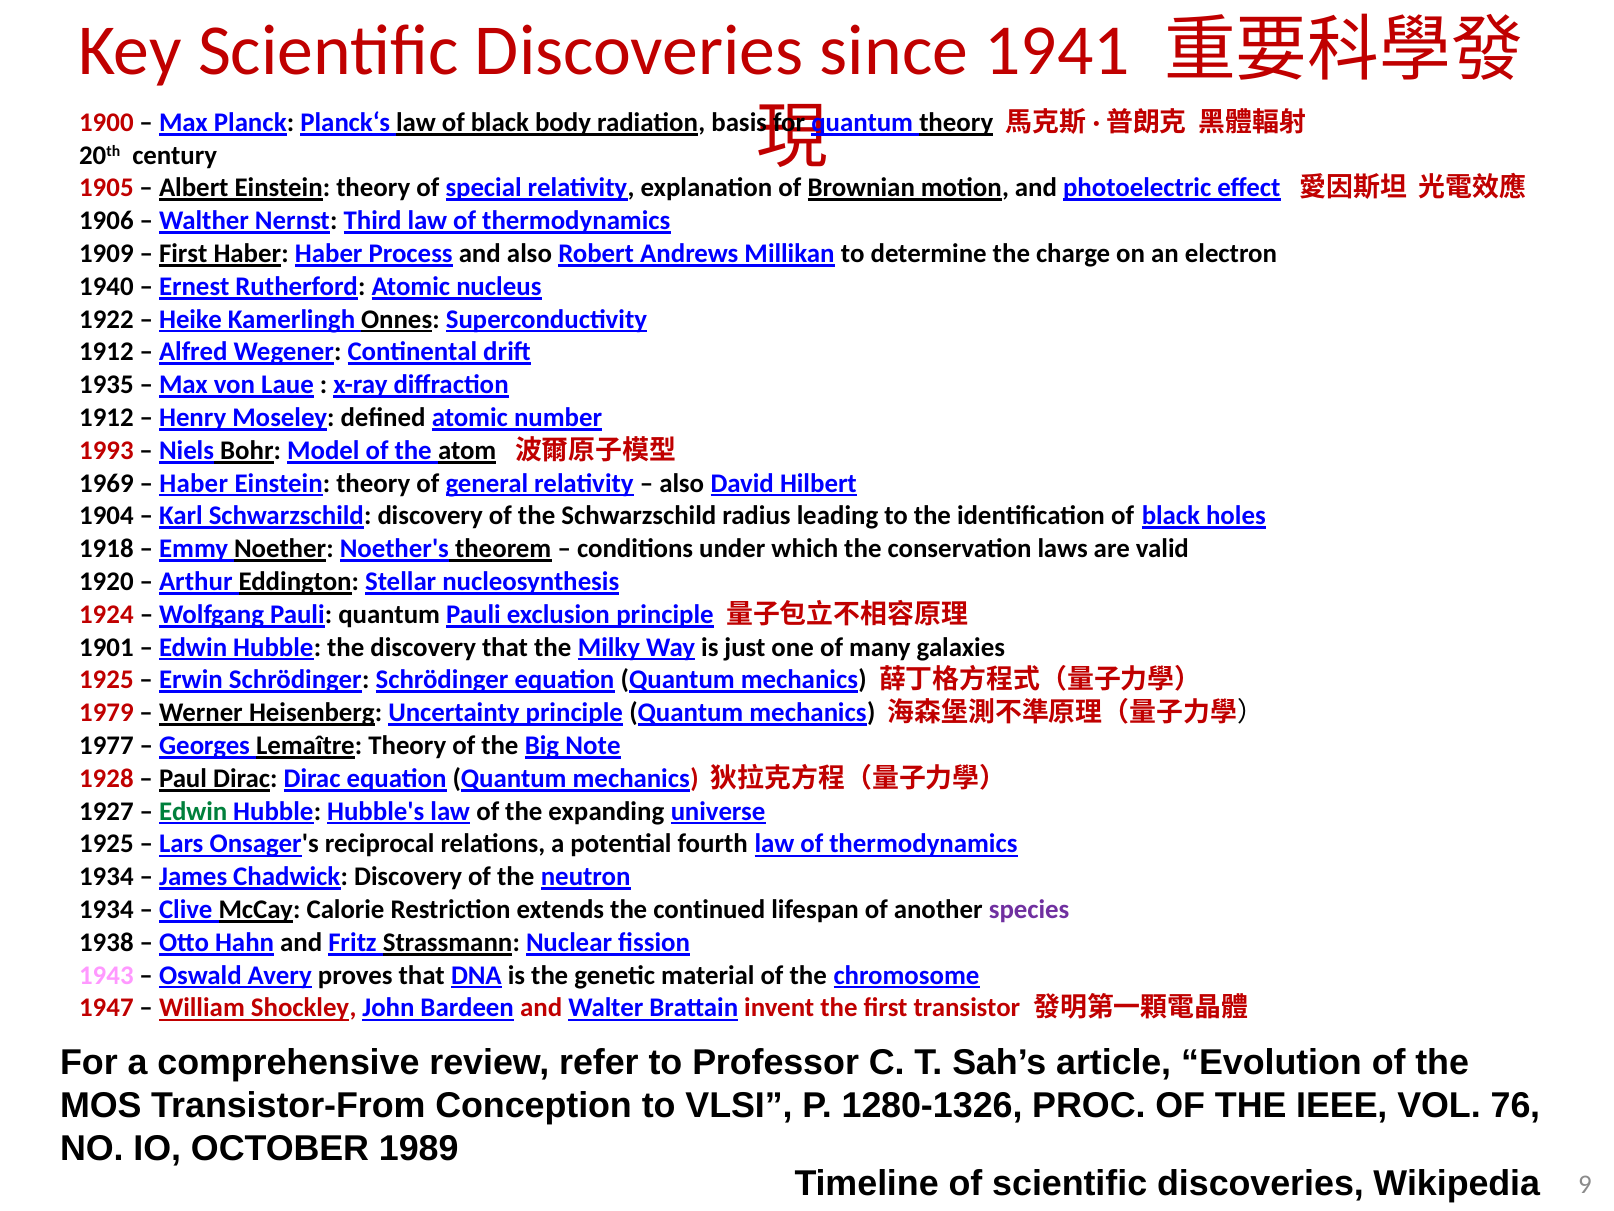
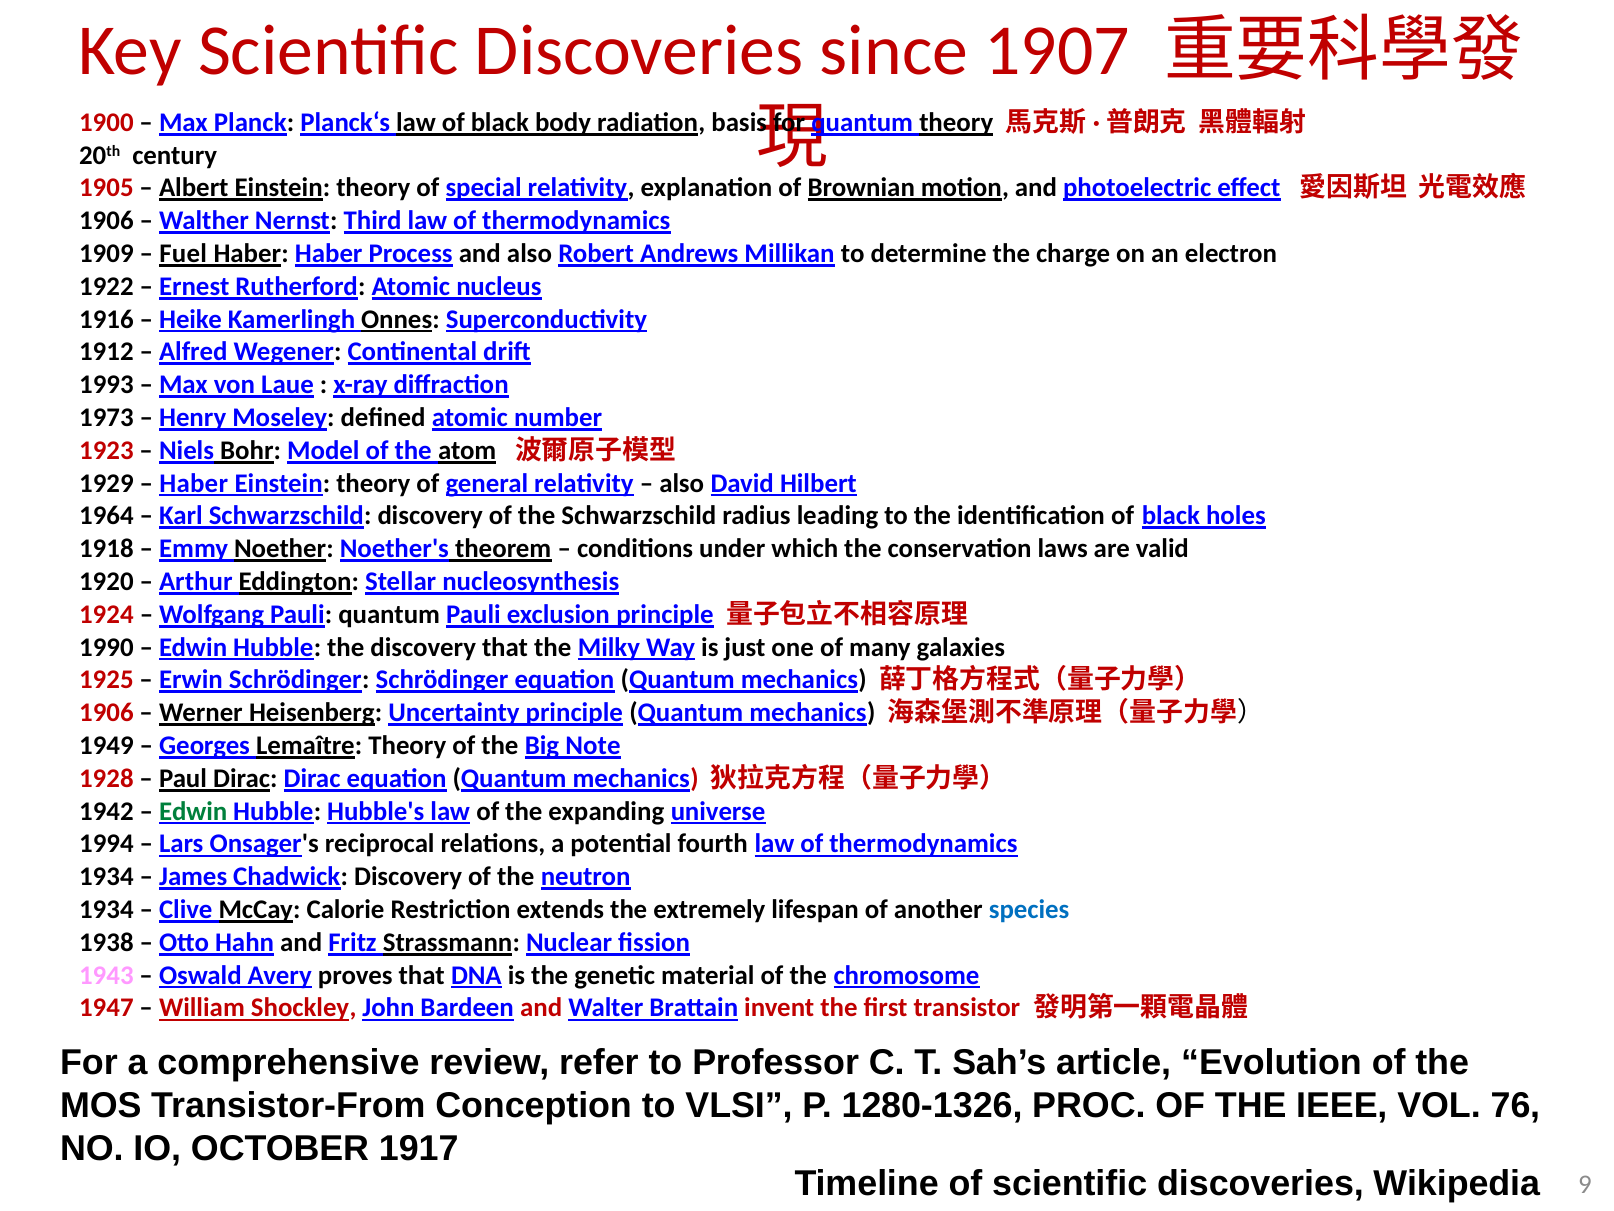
1941: 1941 -> 1907 (1057, 51)
First: First -> Fuel (183, 254)
1940: 1940 -> 1922 (106, 286)
1922: 1922 -> 1916 (106, 319)
1935: 1935 -> 1993 (106, 385)
1912: 1912 -> 1973 (106, 417)
1993: 1993 -> 1923 (106, 450)
1969: 1969 -> 1929 (106, 483)
1904: 1904 -> 1964 (106, 516)
1901: 1901 -> 1990 (106, 647)
1979: 1979 -> 1906 (106, 713)
1977: 1977 -> 1949 (106, 745)
1927: 1927 -> 1942 (106, 811)
1925: 1925 -> 1994 (106, 844)
continued: continued -> extremely (709, 909)
species colour: purple -> blue (1029, 909)
1989: 1989 -> 1917 (419, 1149)
